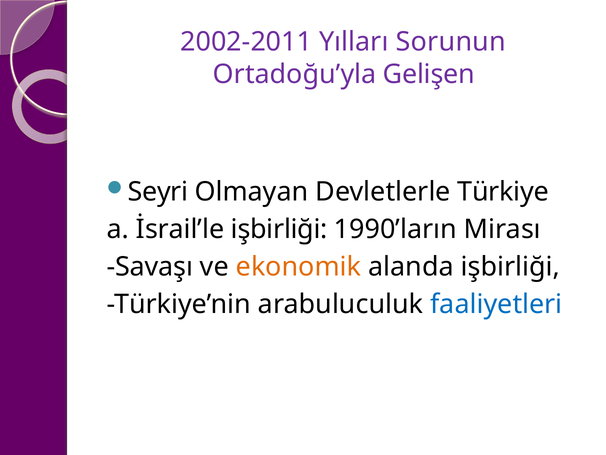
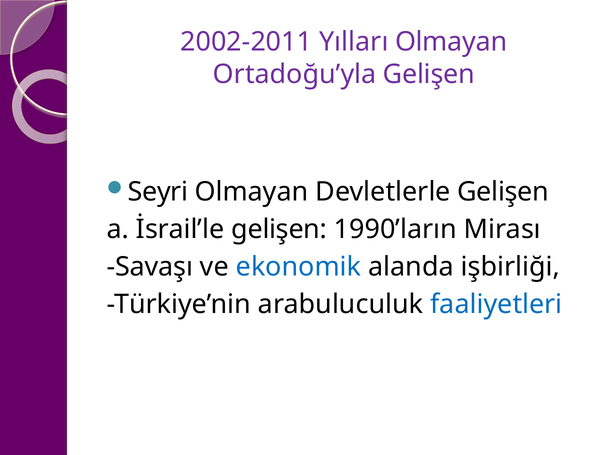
Yılları Sorunun: Sorunun -> Olmayan (451, 42)
Devletlerle Türkiye: Türkiye -> Gelişen (503, 192)
İsrail’le işbirliği: işbirliği -> gelişen (279, 229)
ekonomik colour: orange -> blue (299, 267)
